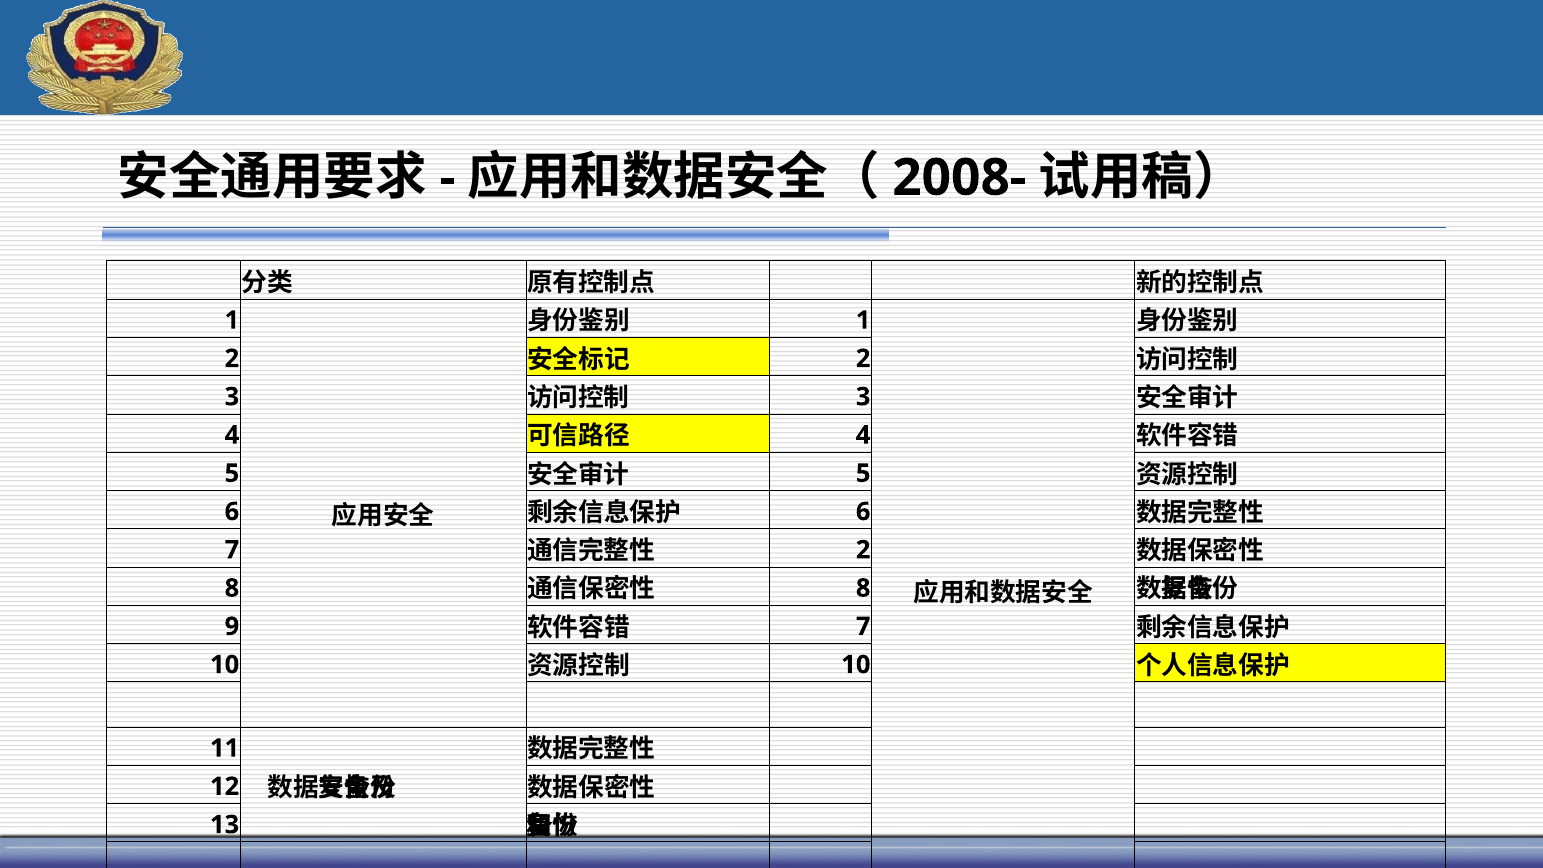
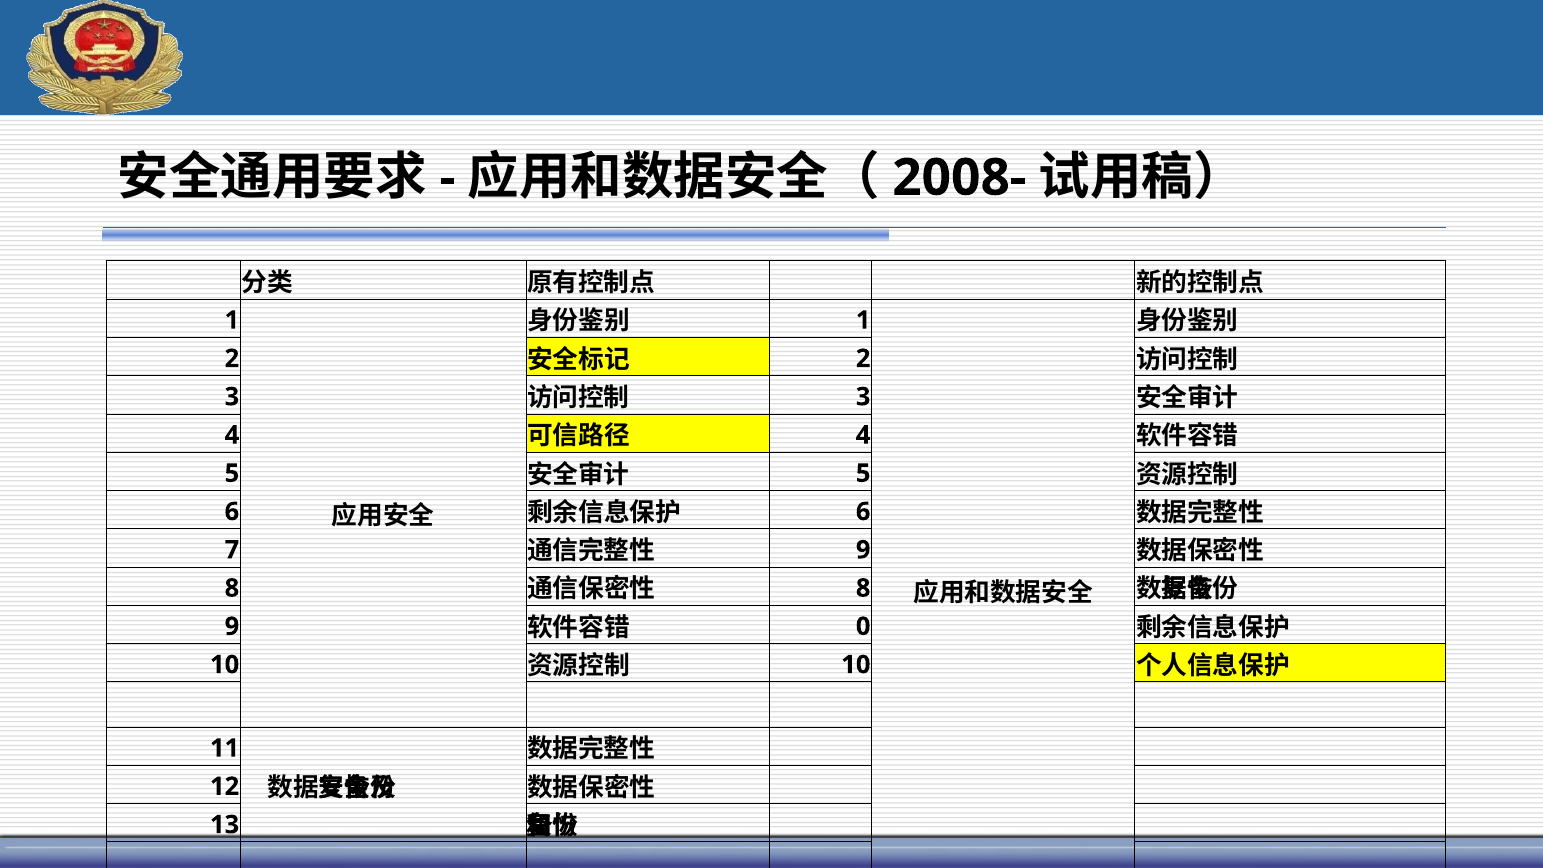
2: 2 -> 9 (863, 550)
7: 7 -> 0 (863, 626)
